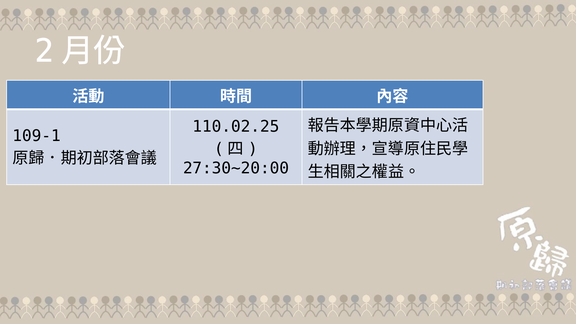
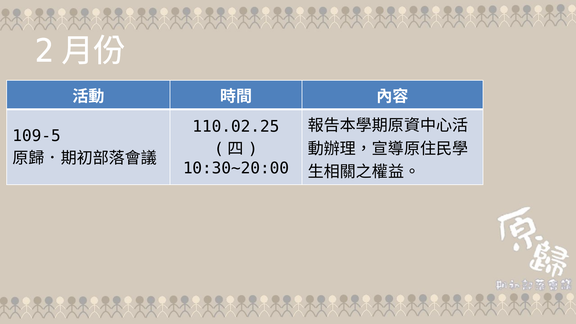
109-1: 109-1 -> 109-5 (37, 136)
27:30~20:00: 27:30~20:00 -> 10:30~20:00 (236, 168)
